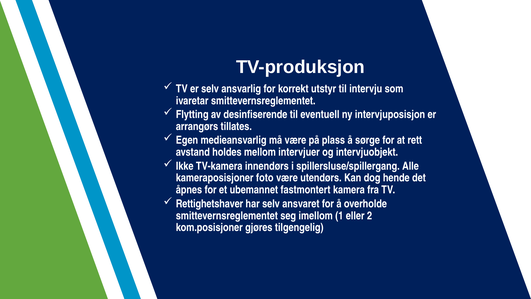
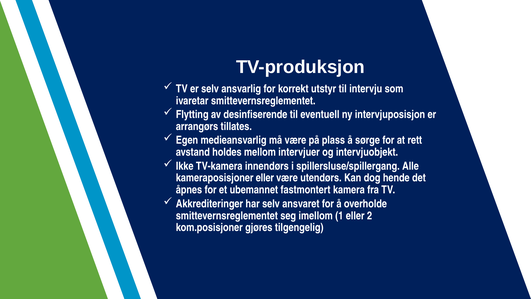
kameraposisjoner foto: foto -> eller (265, 178)
Rettighetshaver: Rettighetshaver -> Akkrediteringer (209, 204)
